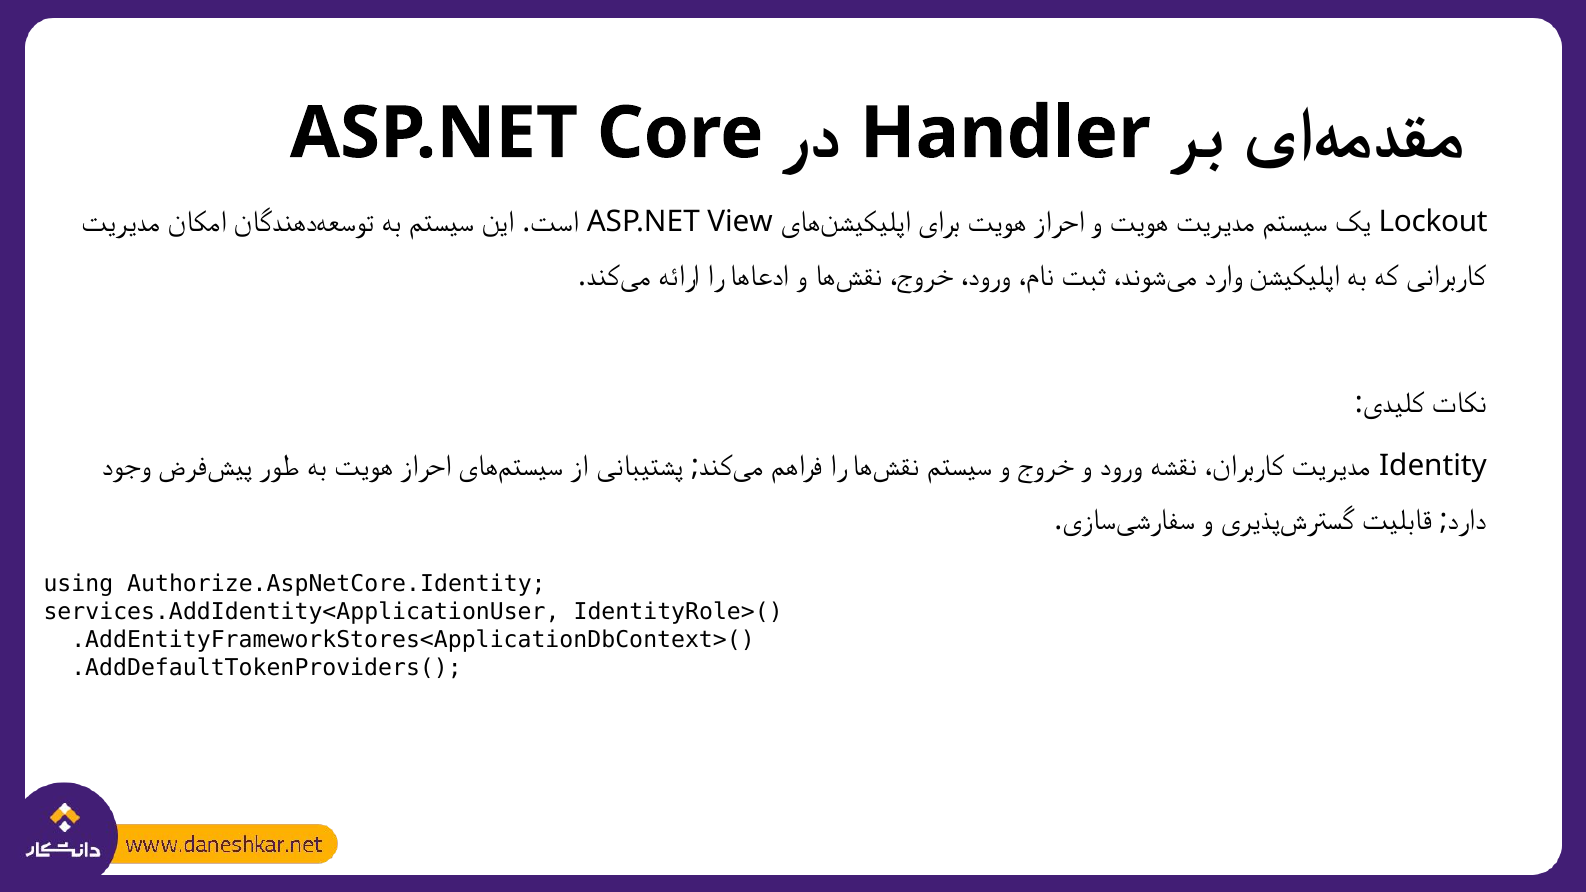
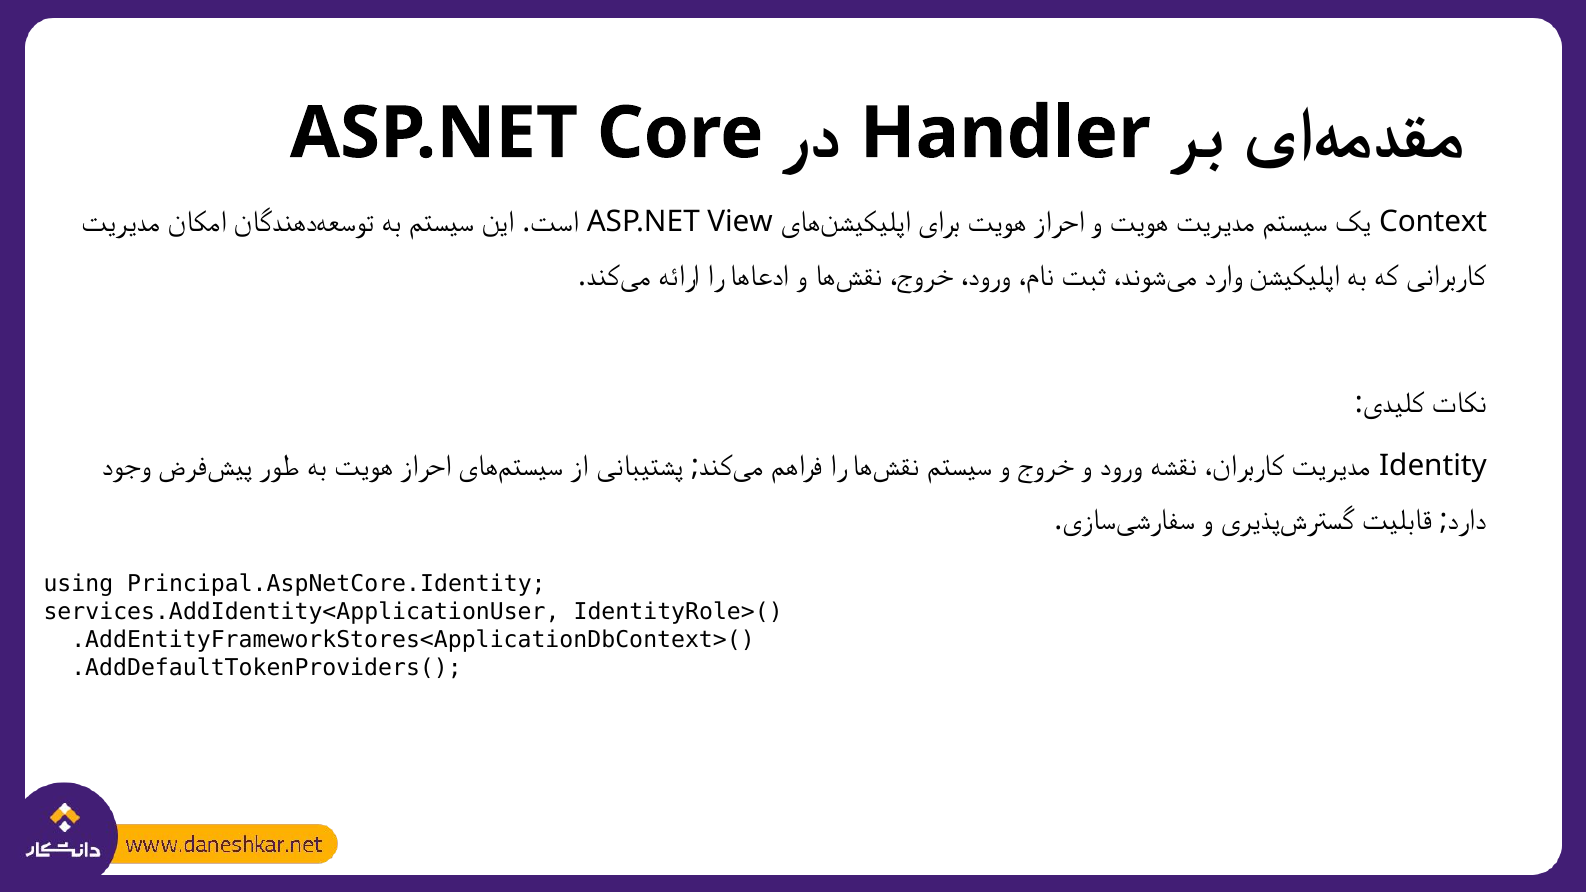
Lockout: Lockout -> Context (1433, 222)
Authorize.AspNetCore.Identity: Authorize.AspNetCore.Identity -> Principal.AspNetCore.Identity (336, 584)
